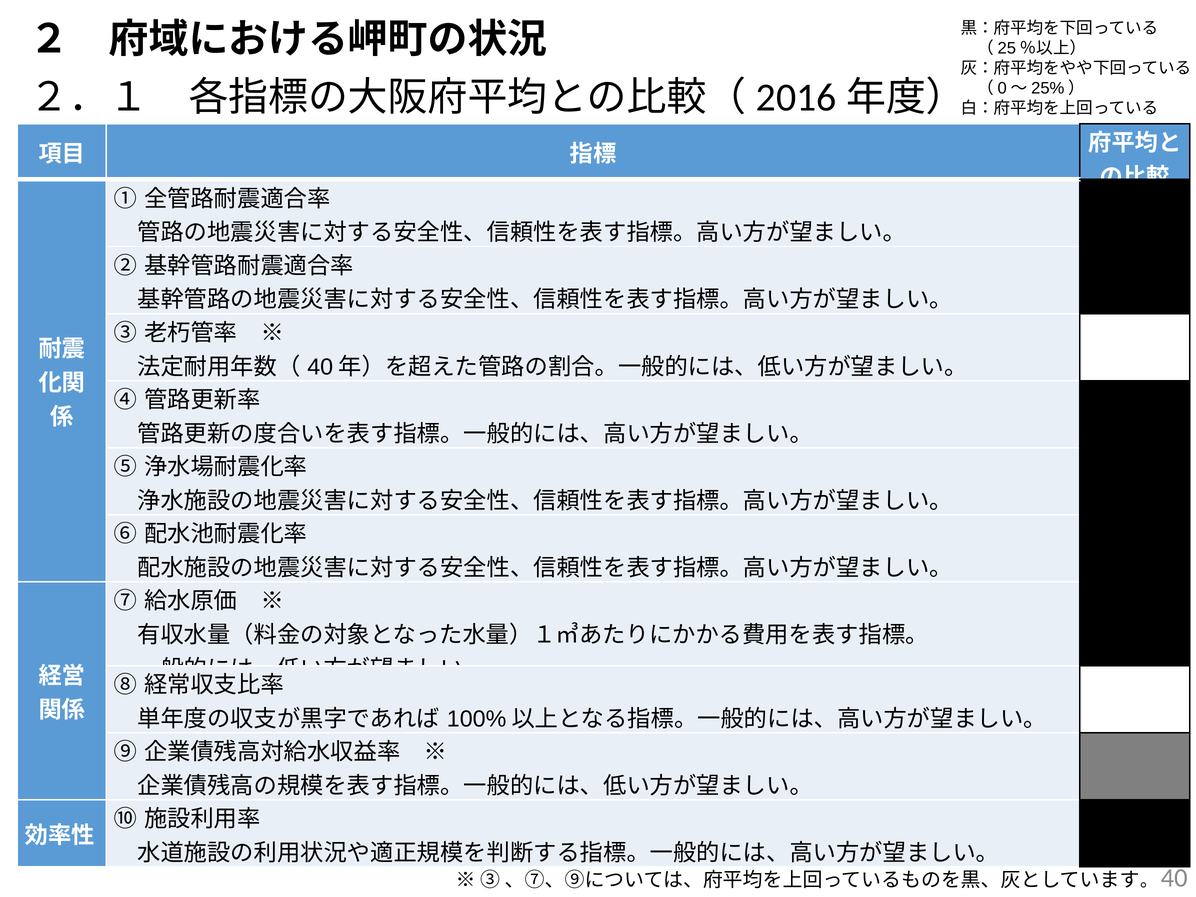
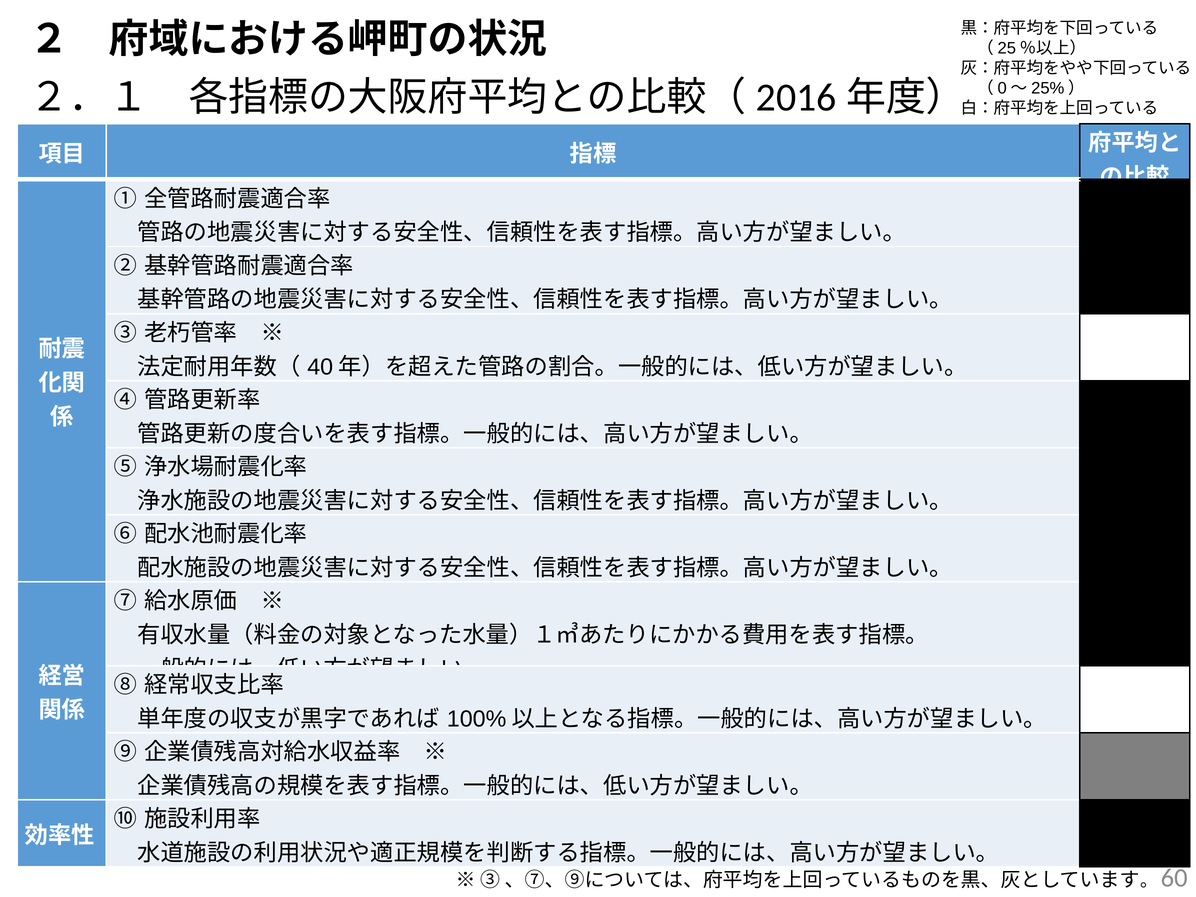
40: 40 -> 60 (1174, 878)
